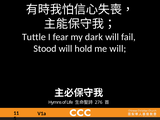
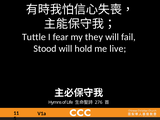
dark: dark -> they (94, 37)
me will: will -> live (118, 49)
